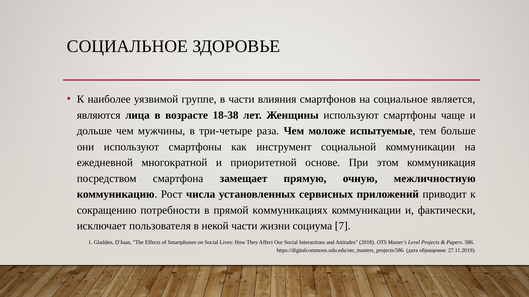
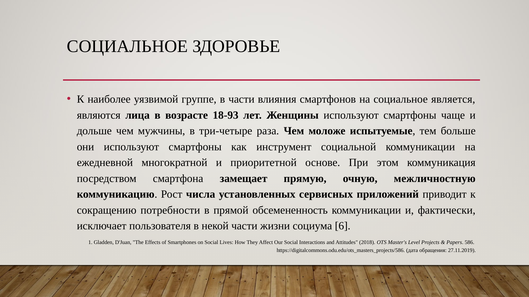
18-38: 18-38 -> 18-93 (226, 115)
коммуникациях: коммуникациях -> обсемененность (290, 211)
7: 7 -> 6 (343, 226)
